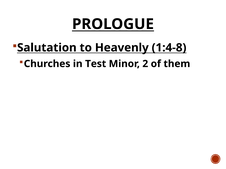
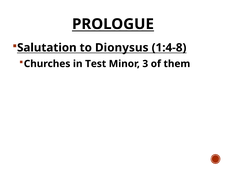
Heavenly: Heavenly -> Dionysus (122, 48)
2: 2 -> 3 (145, 64)
